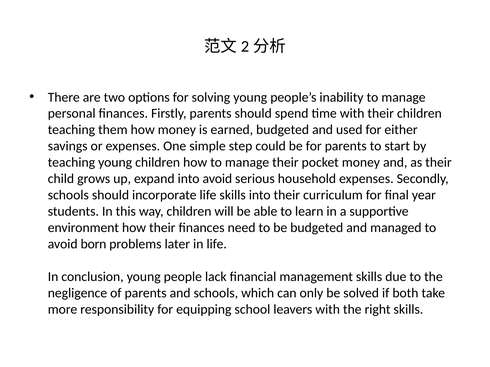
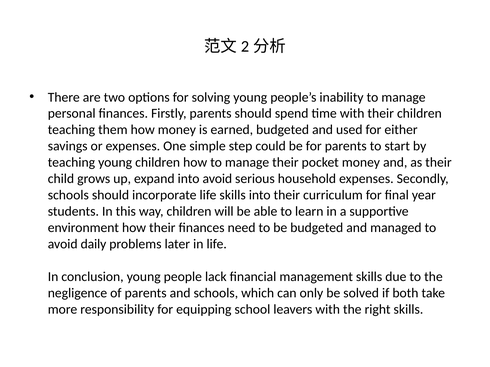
born: born -> daily (93, 244)
